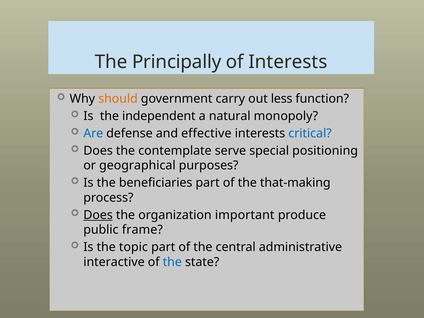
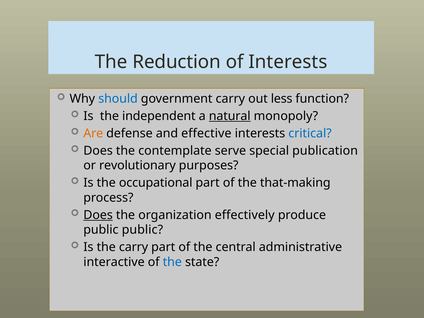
Principally: Principally -> Reduction (177, 62)
should colour: orange -> blue (118, 99)
natural underline: none -> present (230, 116)
Are colour: blue -> orange (93, 133)
positioning: positioning -> publication (325, 151)
geographical: geographical -> revolutionary (137, 166)
beneficiaries: beneficiaries -> occupational (156, 183)
important: important -> effectively (245, 215)
public frame: frame -> public (142, 230)
the topic: topic -> carry (134, 247)
